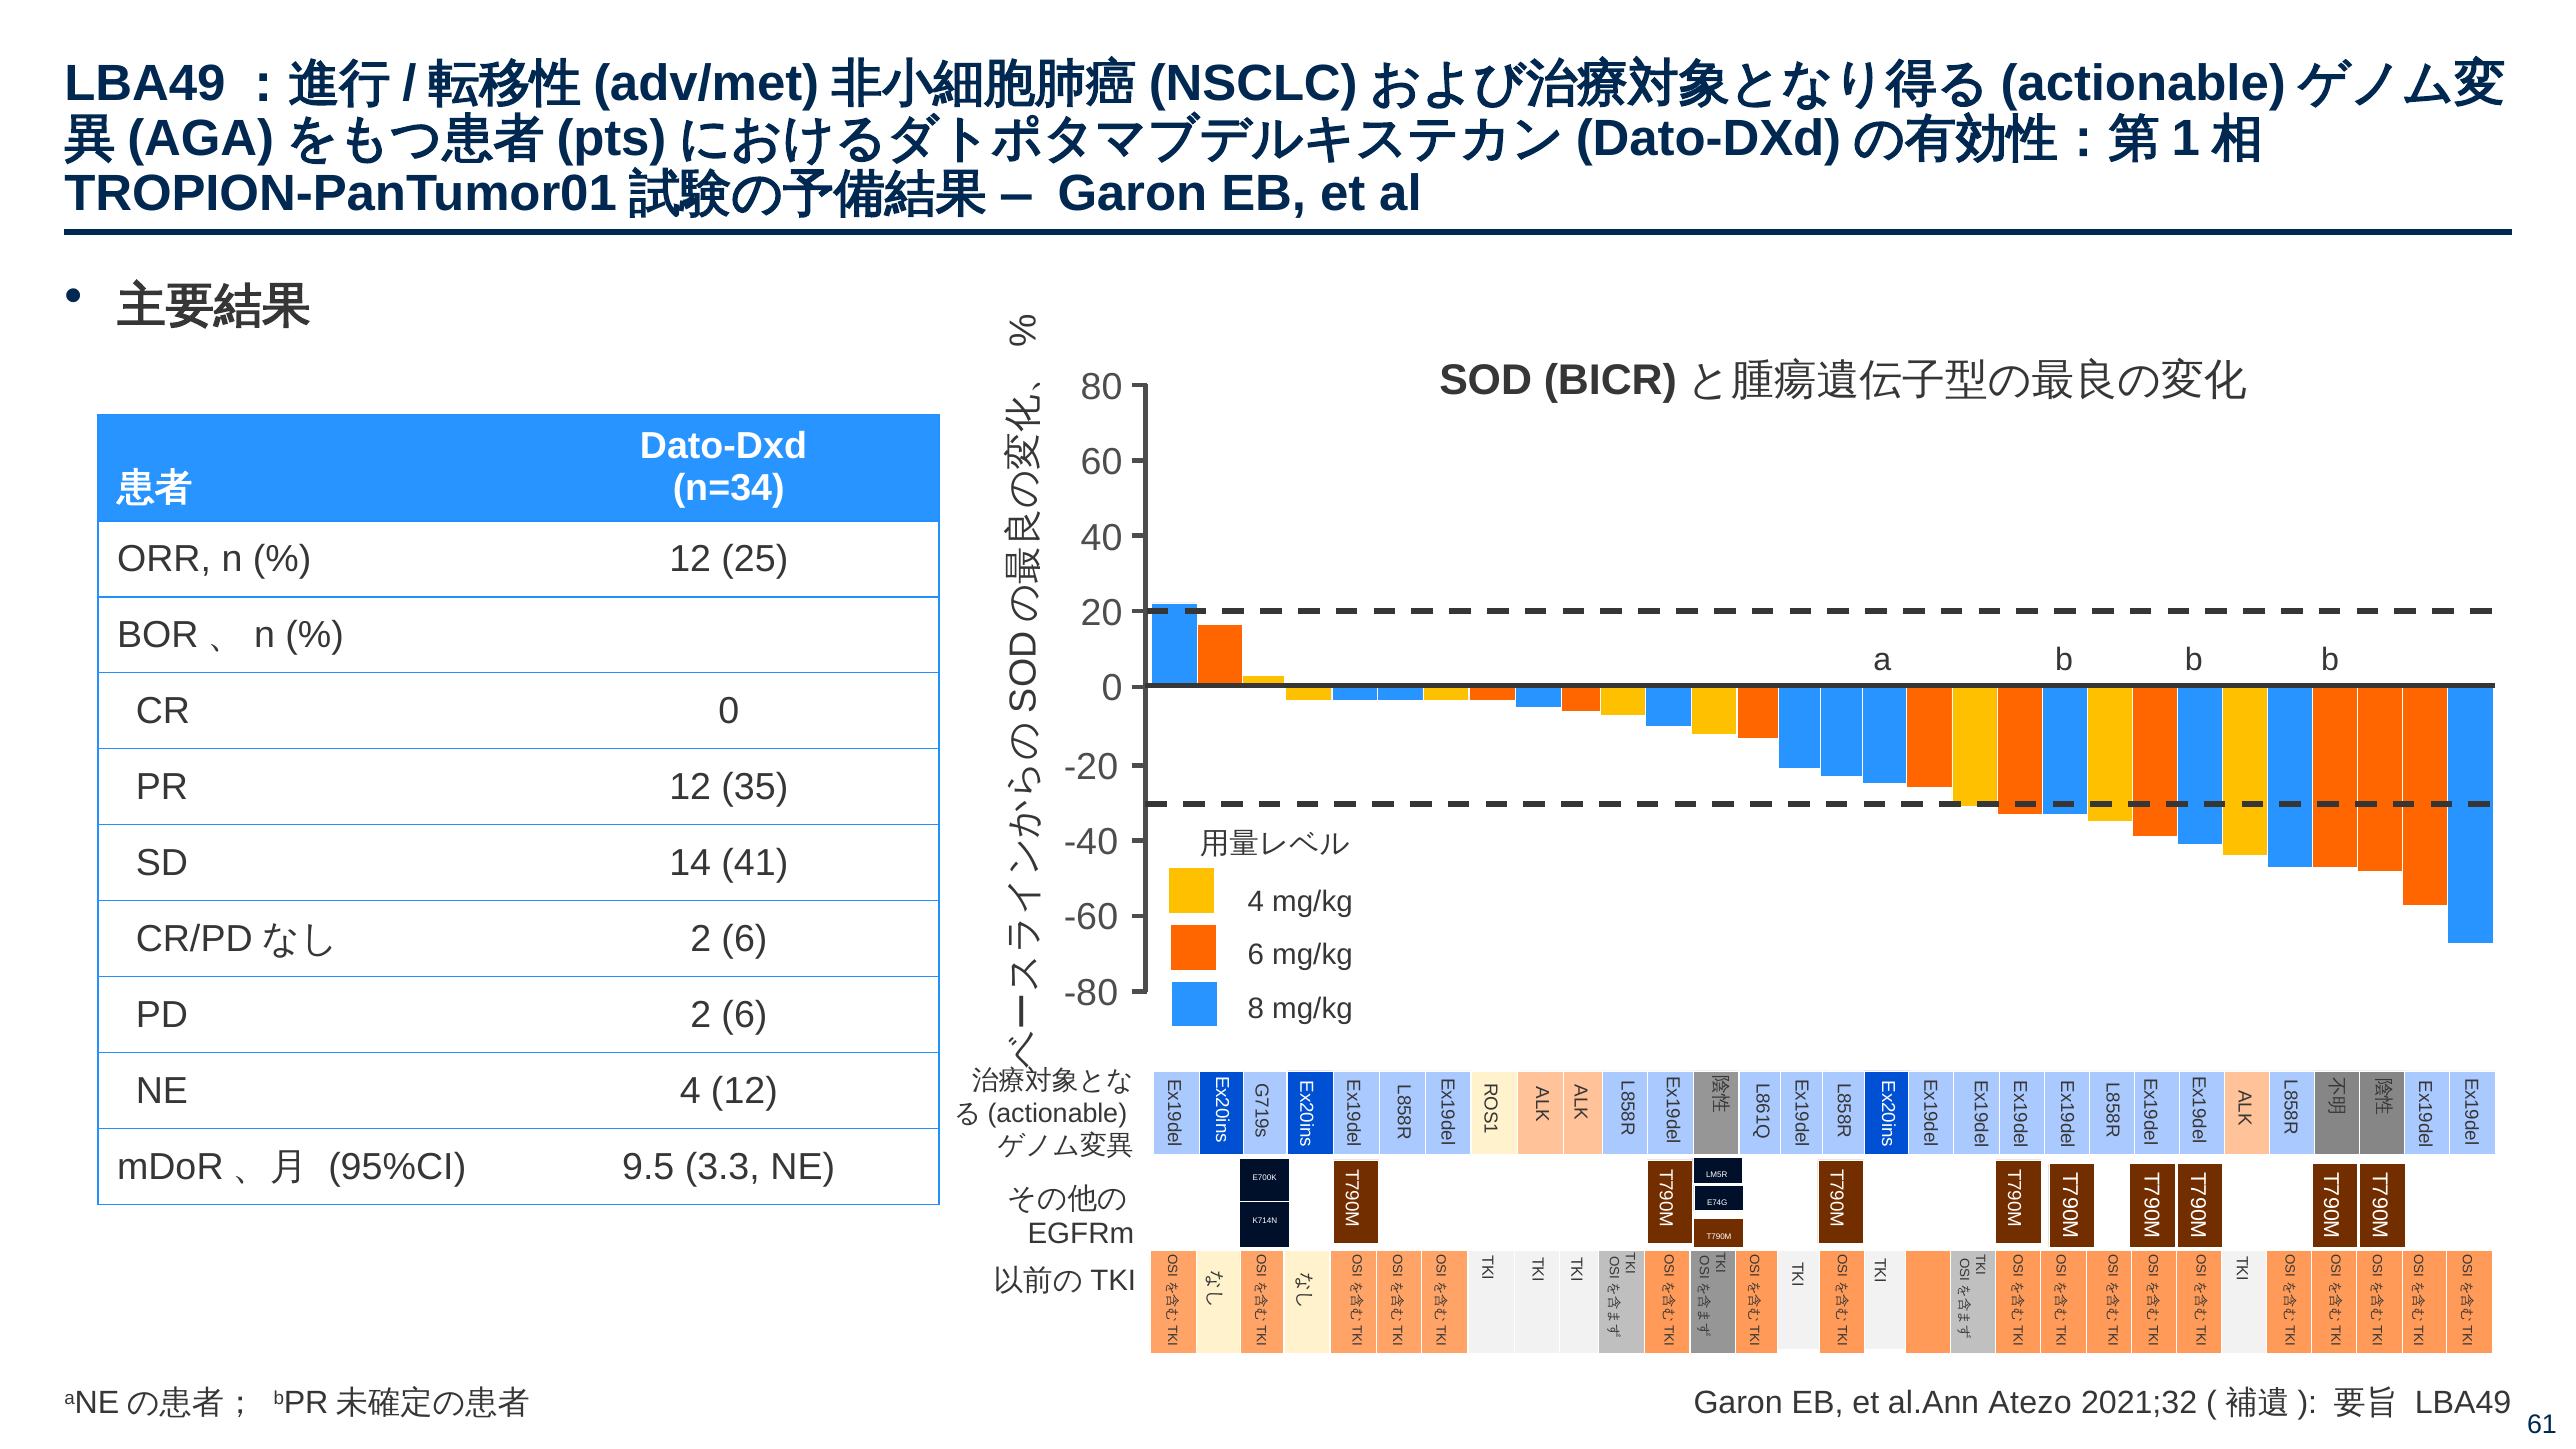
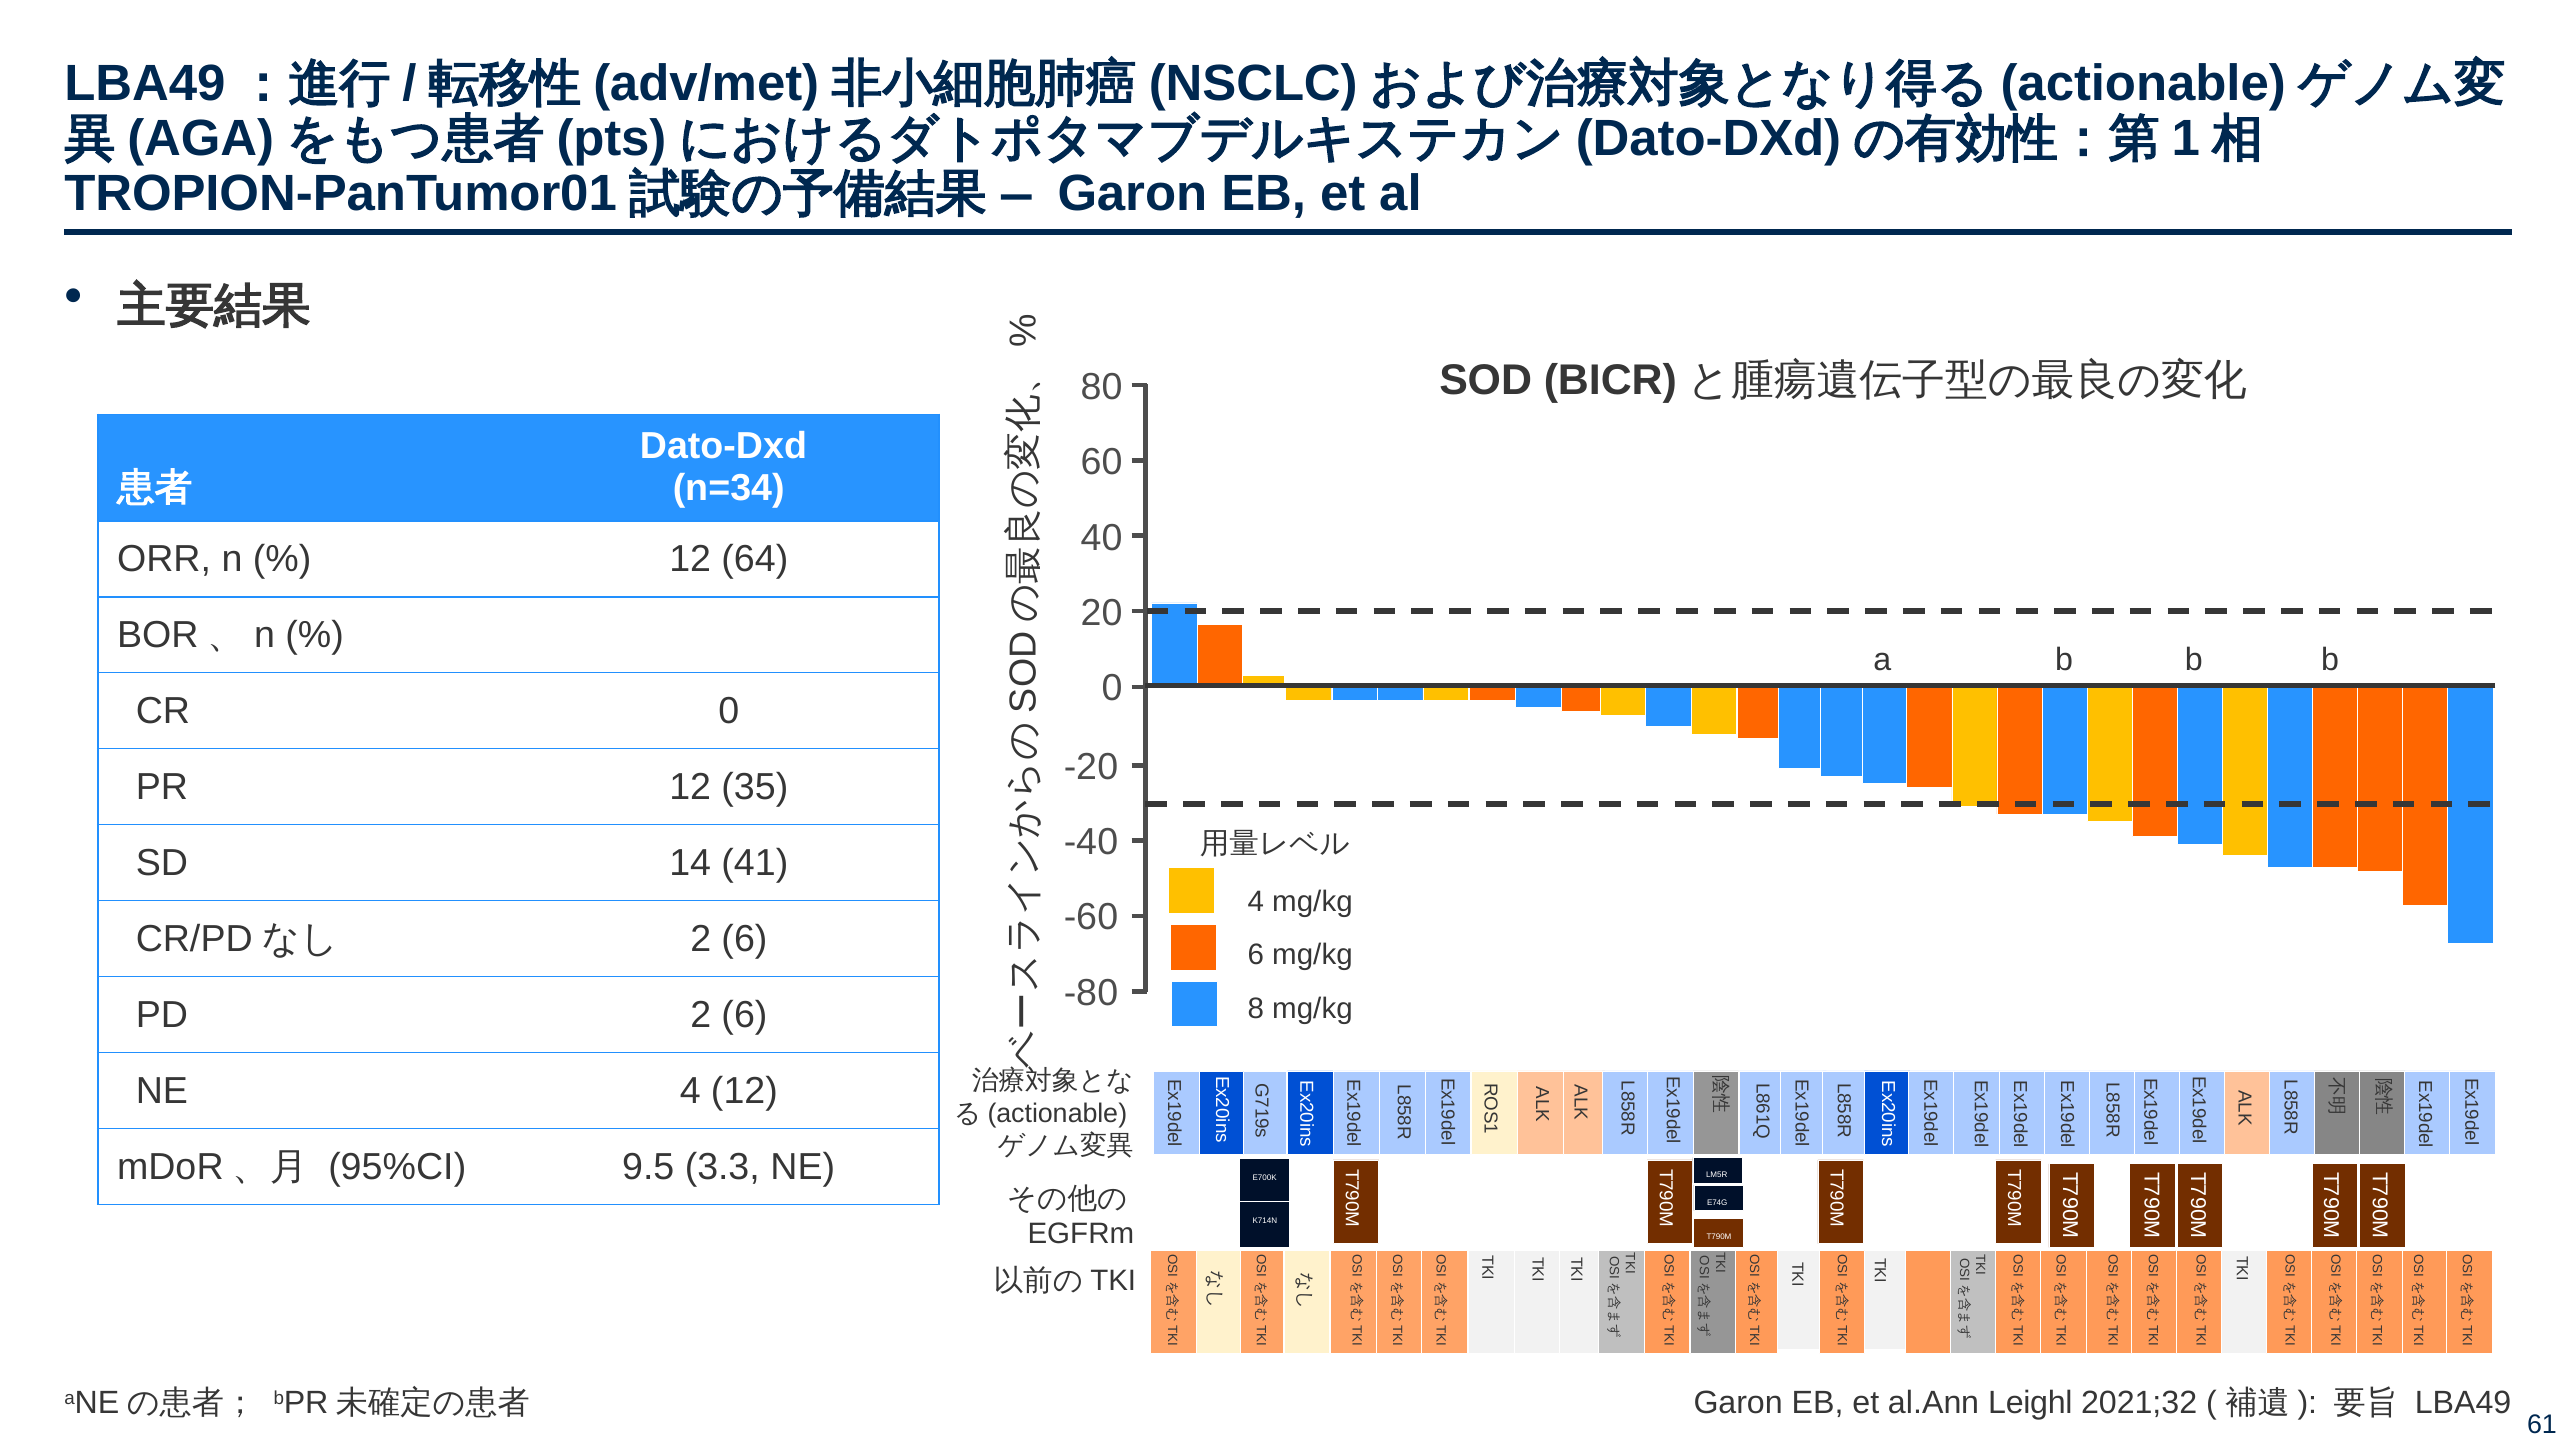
25: 25 -> 64 (755, 559)
Atezo: Atezo -> Leighl (2030, 1403)
